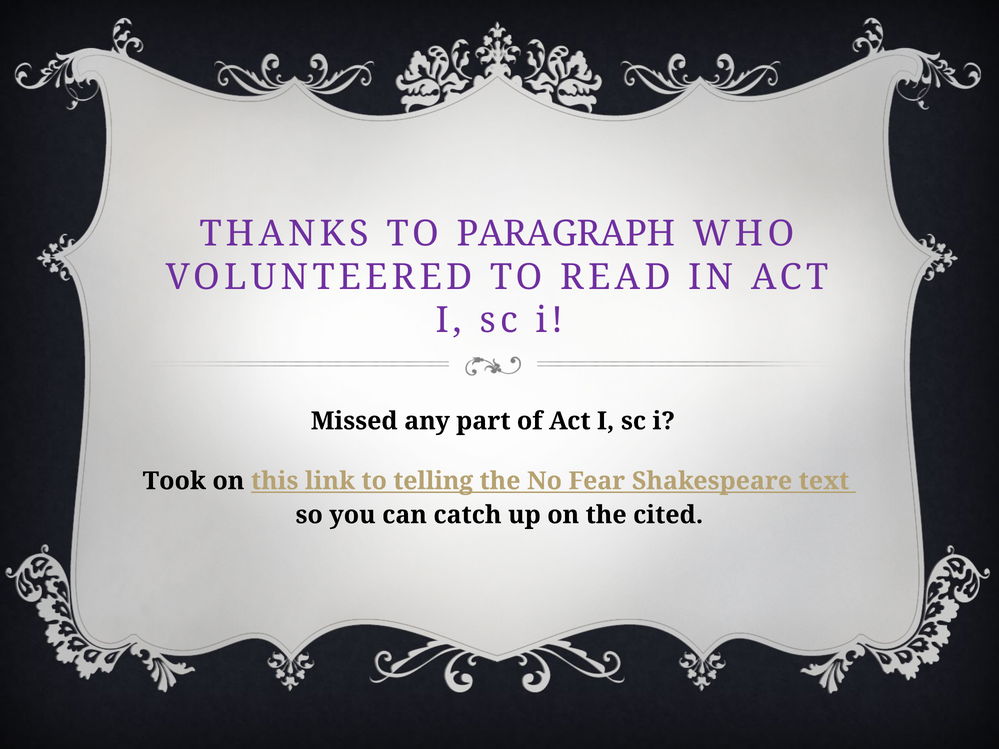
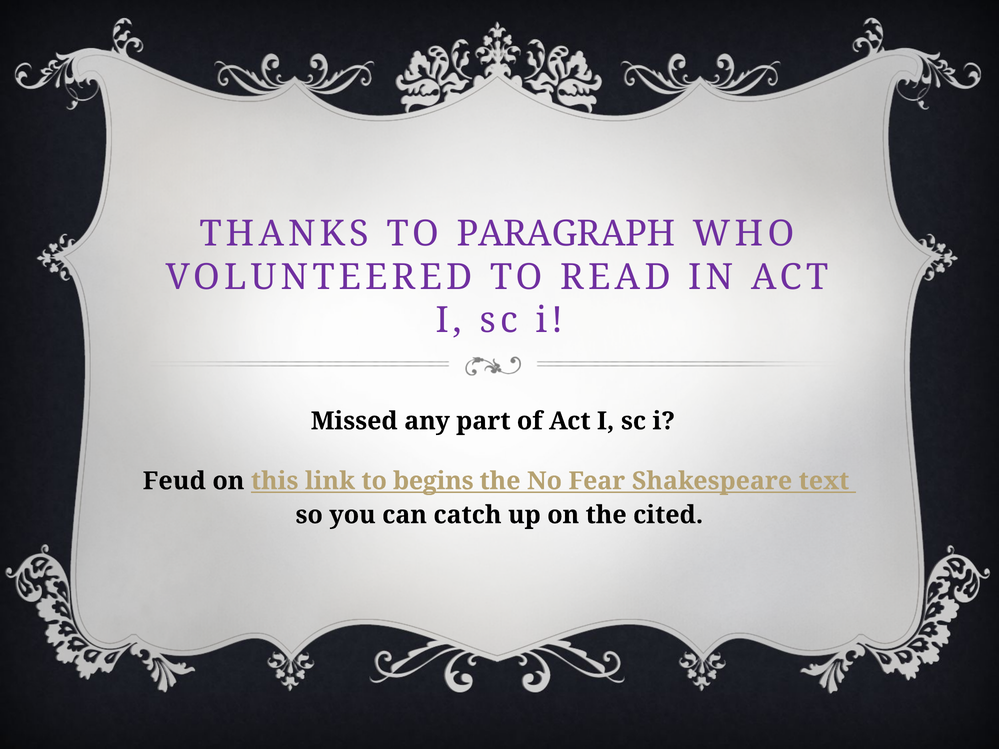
Took: Took -> Feud (174, 481)
telling: telling -> begins (433, 481)
